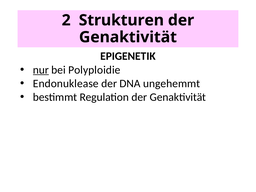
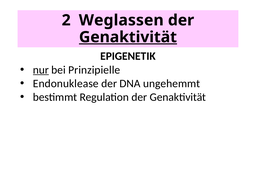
Strukturen: Strukturen -> Weglassen (121, 20)
Genaktivität underline: none -> present (128, 37)
Polyploidie: Polyploidie -> Prinzipielle (94, 70)
